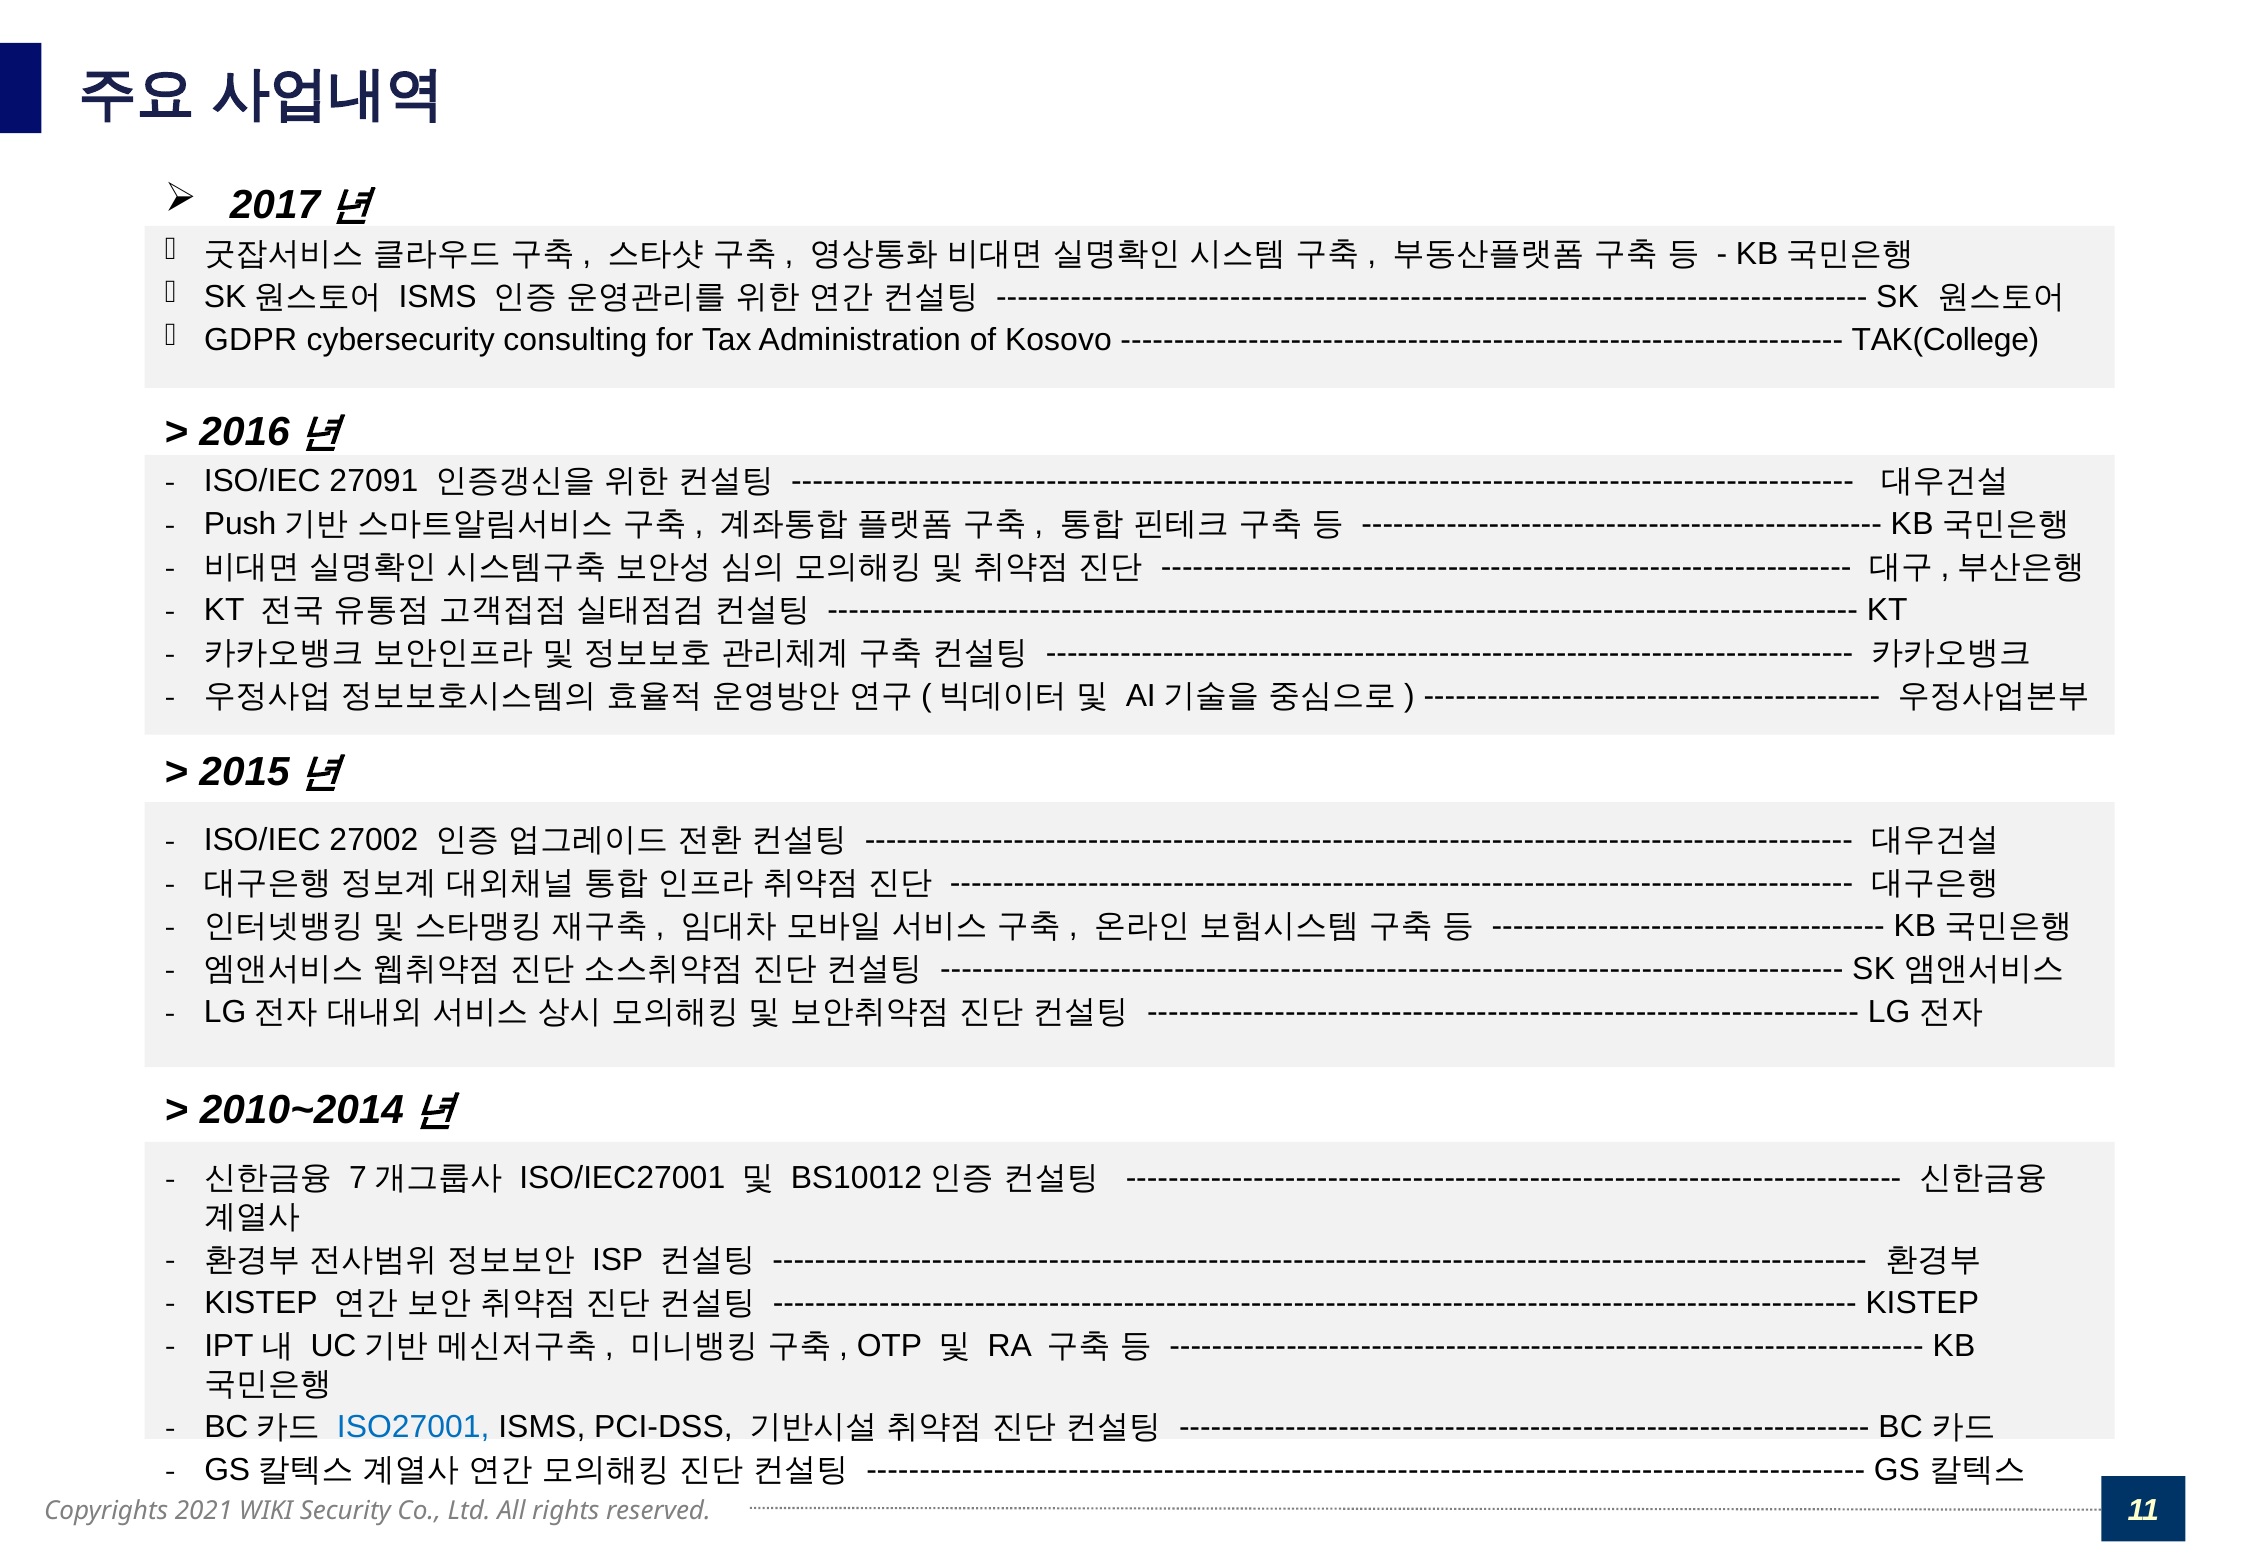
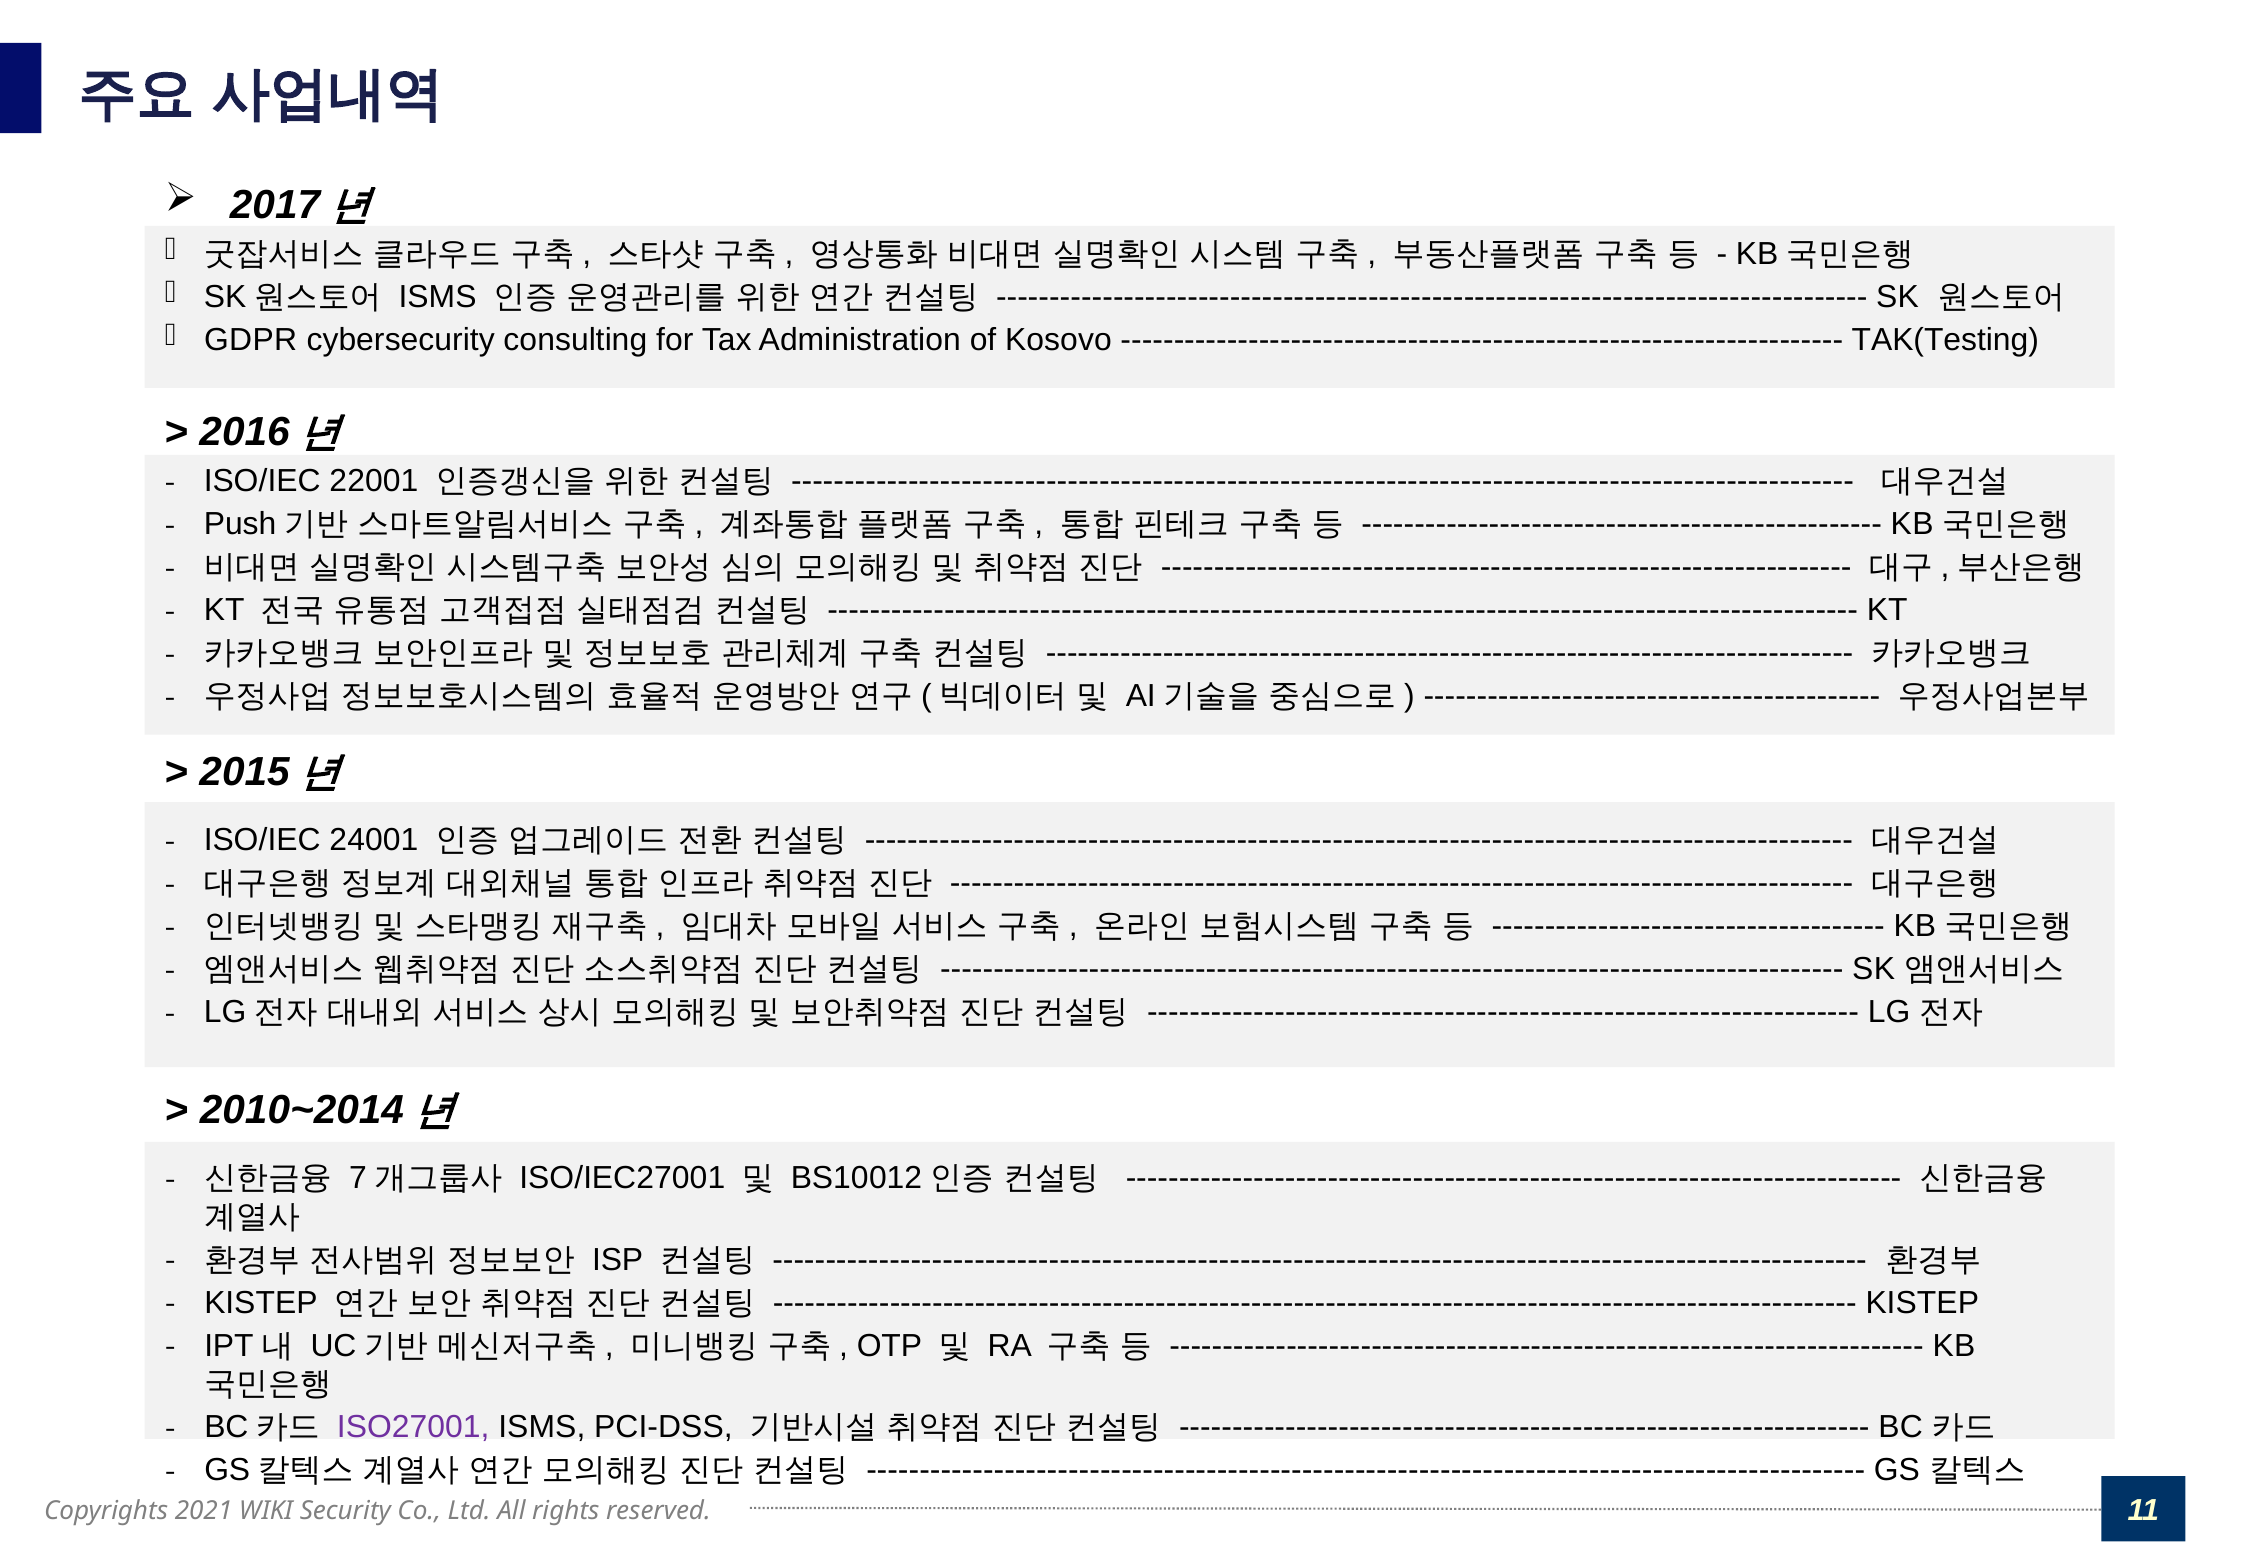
TAK(College: TAK(College -> TAK(Testing (1945, 340)
27091: 27091 -> 22001 (374, 481)
27002: 27002 -> 24001 (374, 840)
ISO27001 colour: blue -> purple (413, 1427)
